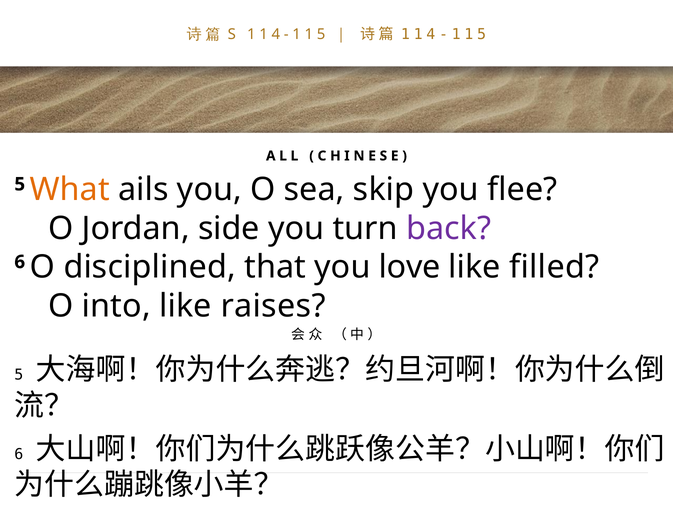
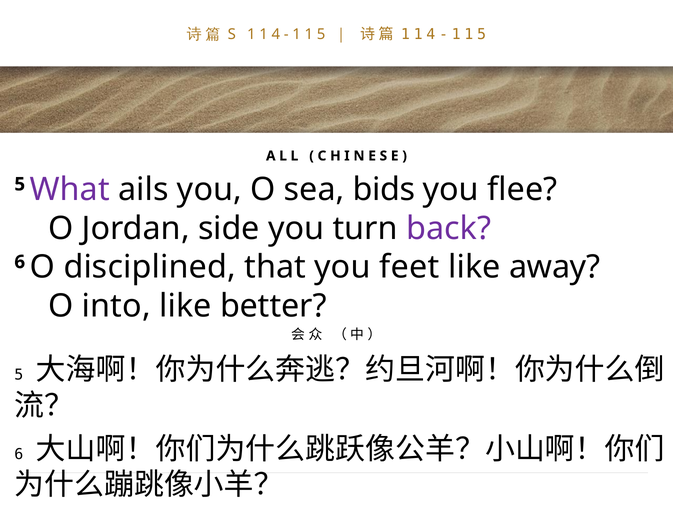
What colour: orange -> purple (70, 189)
skip: skip -> bids (384, 189)
love: love -> feet (409, 267)
filled: filled -> away (555, 267)
raises: raises -> better (273, 306)
